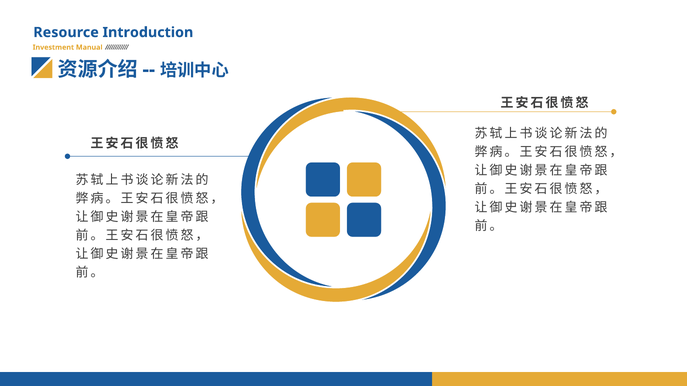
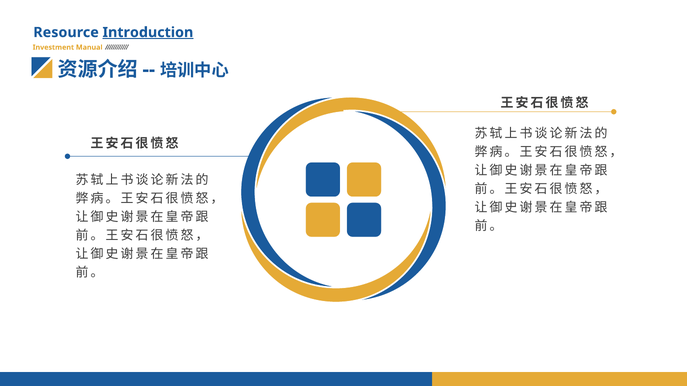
Introduction underline: none -> present (148, 32)
